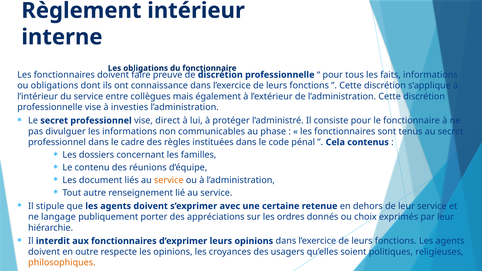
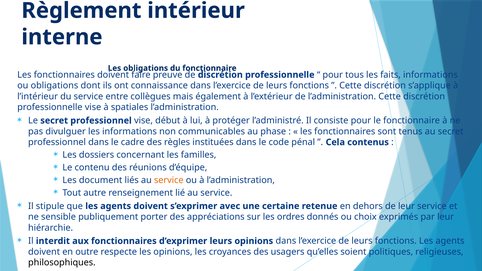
investies: investies -> spatiales (130, 107)
direct: direct -> début (168, 121)
langage: langage -> sensible (59, 217)
philosophiques colour: orange -> black (62, 263)
